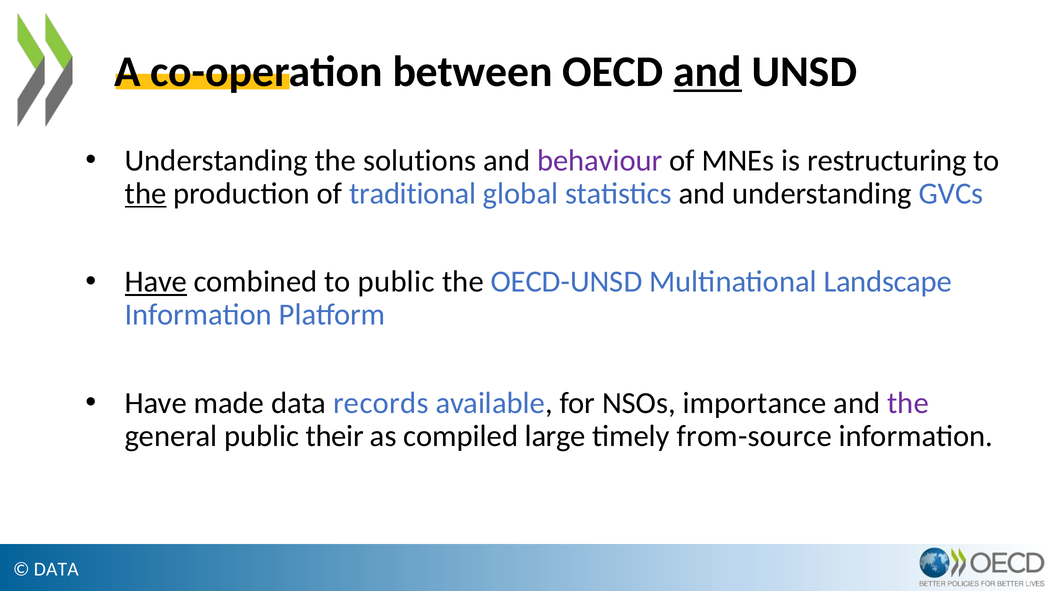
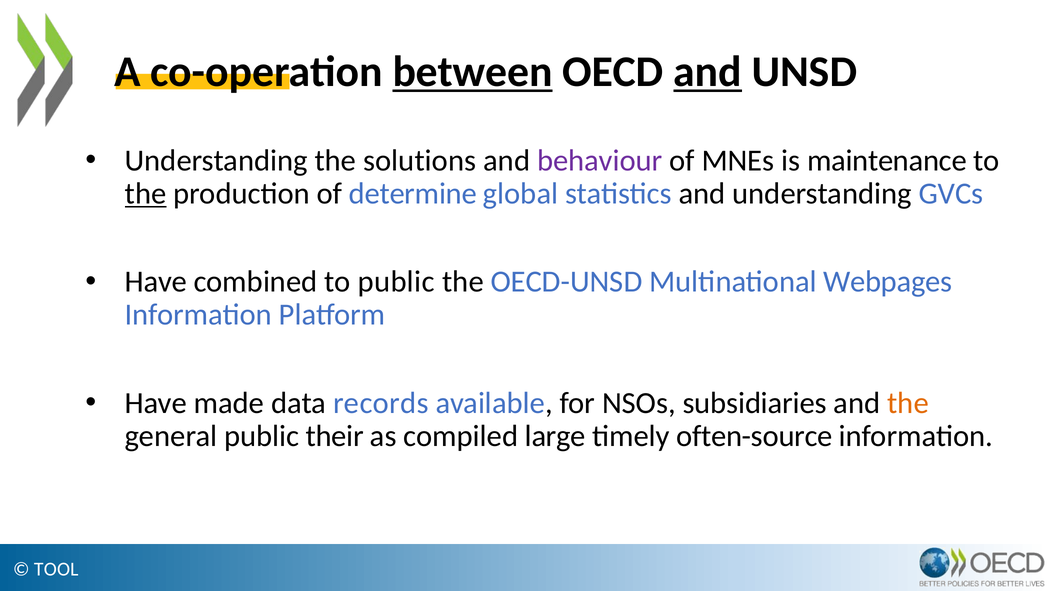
between underline: none -> present (473, 72)
restructuring: restructuring -> maintenance (887, 161)
traditional: traditional -> determine (413, 194)
Have underline: present -> none (156, 282)
Landscape: Landscape -> Webpages (888, 282)
importance: importance -> subsidiaries (755, 403)
the colour: purple -> orange (908, 403)
from-source: from-source -> often-source (754, 436)
DATA: DATA -> TOOL (56, 570)
